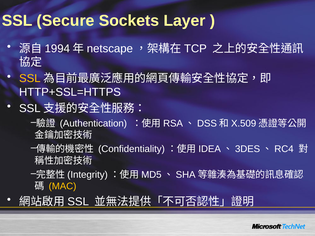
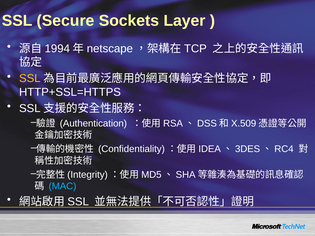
MAC colour: yellow -> light blue (63, 186)
